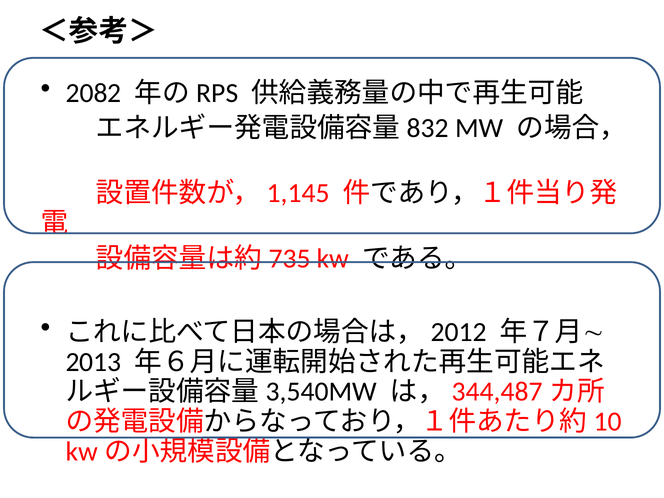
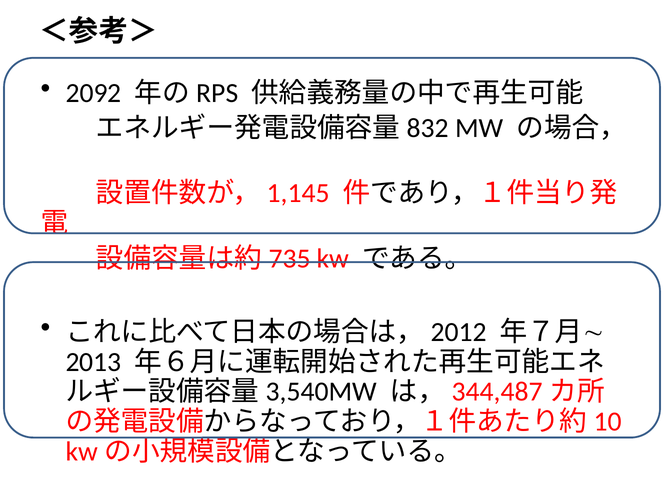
2082: 2082 -> 2092 (94, 93)
